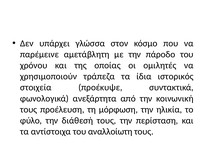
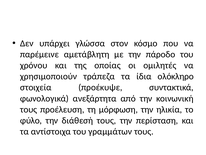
ιστορικός: ιστορικός -> ολόκληρο (176, 76)
αναλλοίωτη: αναλλοίωτη -> γραμμάτων (110, 131)
